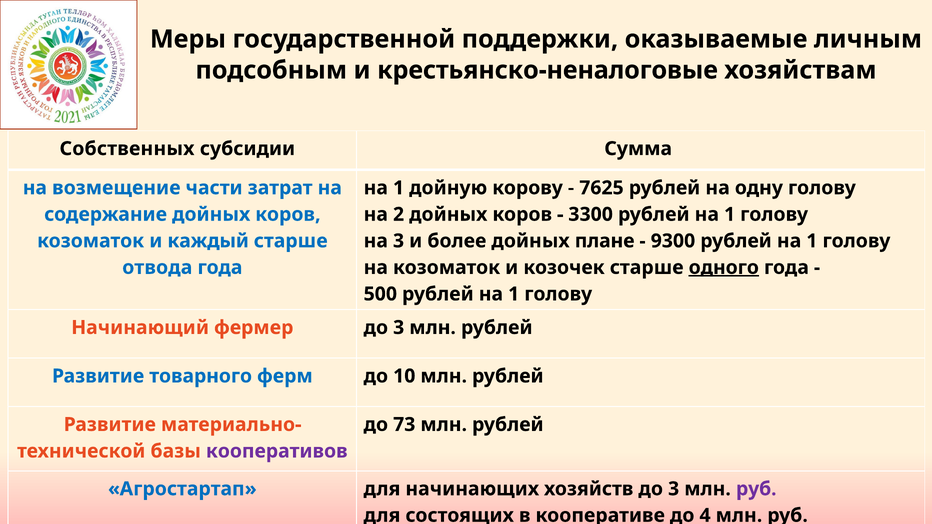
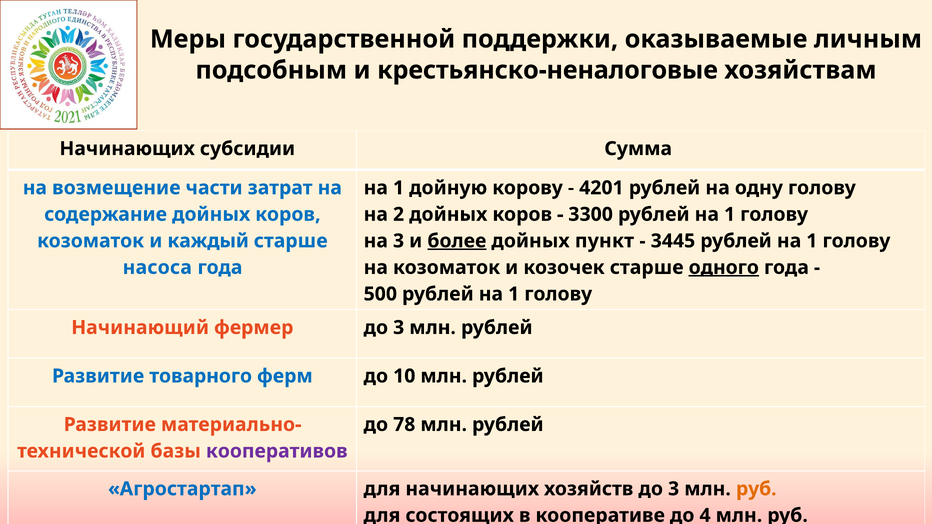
Собственных: Собственных -> Начинающих (127, 149)
7625: 7625 -> 4201 (601, 188)
более underline: none -> present (457, 241)
плане: плане -> пункт (604, 241)
9300: 9300 -> 3445 (673, 241)
отвода: отвода -> насоса (157, 268)
73: 73 -> 78 (404, 425)
руб colour: purple -> orange (756, 489)
